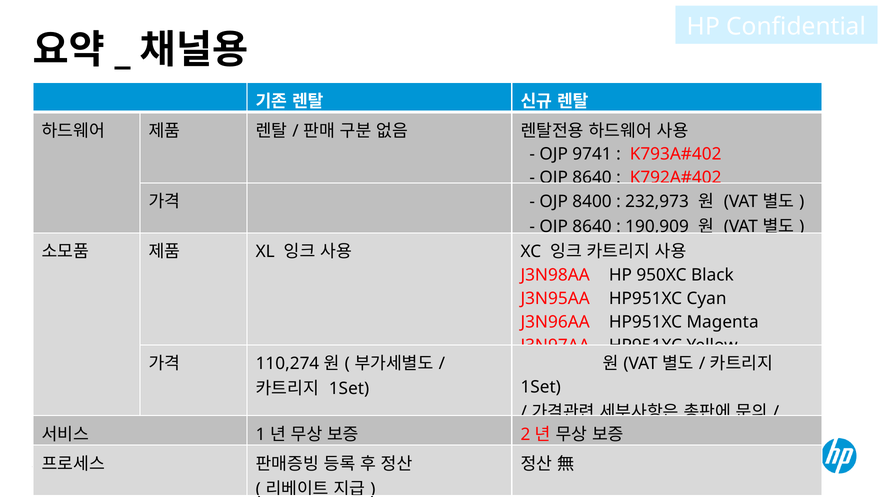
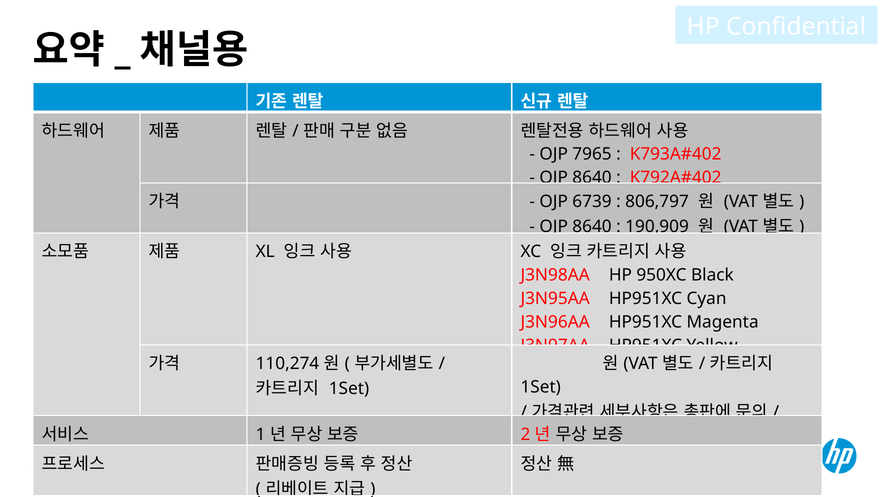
9741: 9741 -> 7965 (592, 154)
8400: 8400 -> 6739 (592, 201)
232,973: 232,973 -> 806,797 (657, 201)
